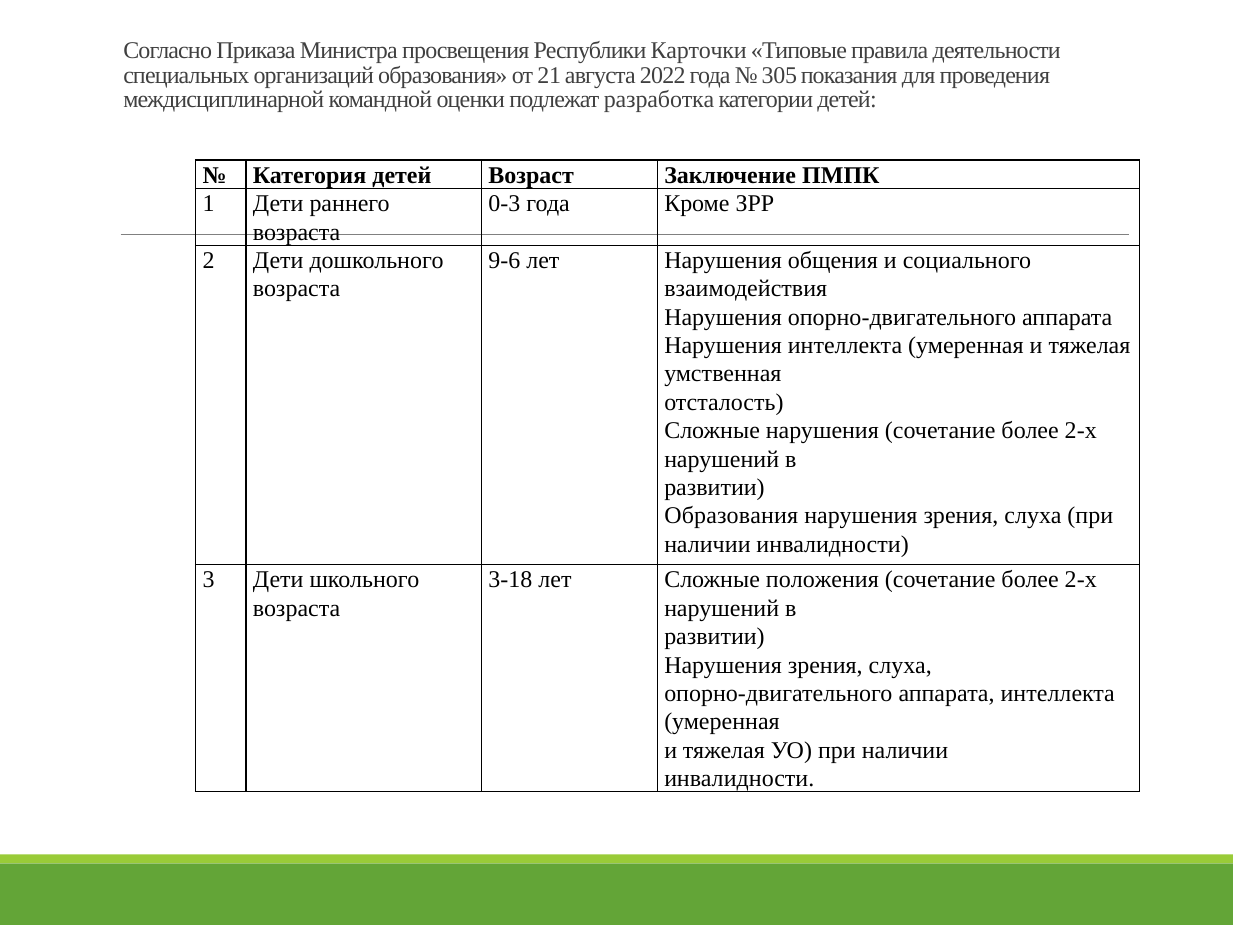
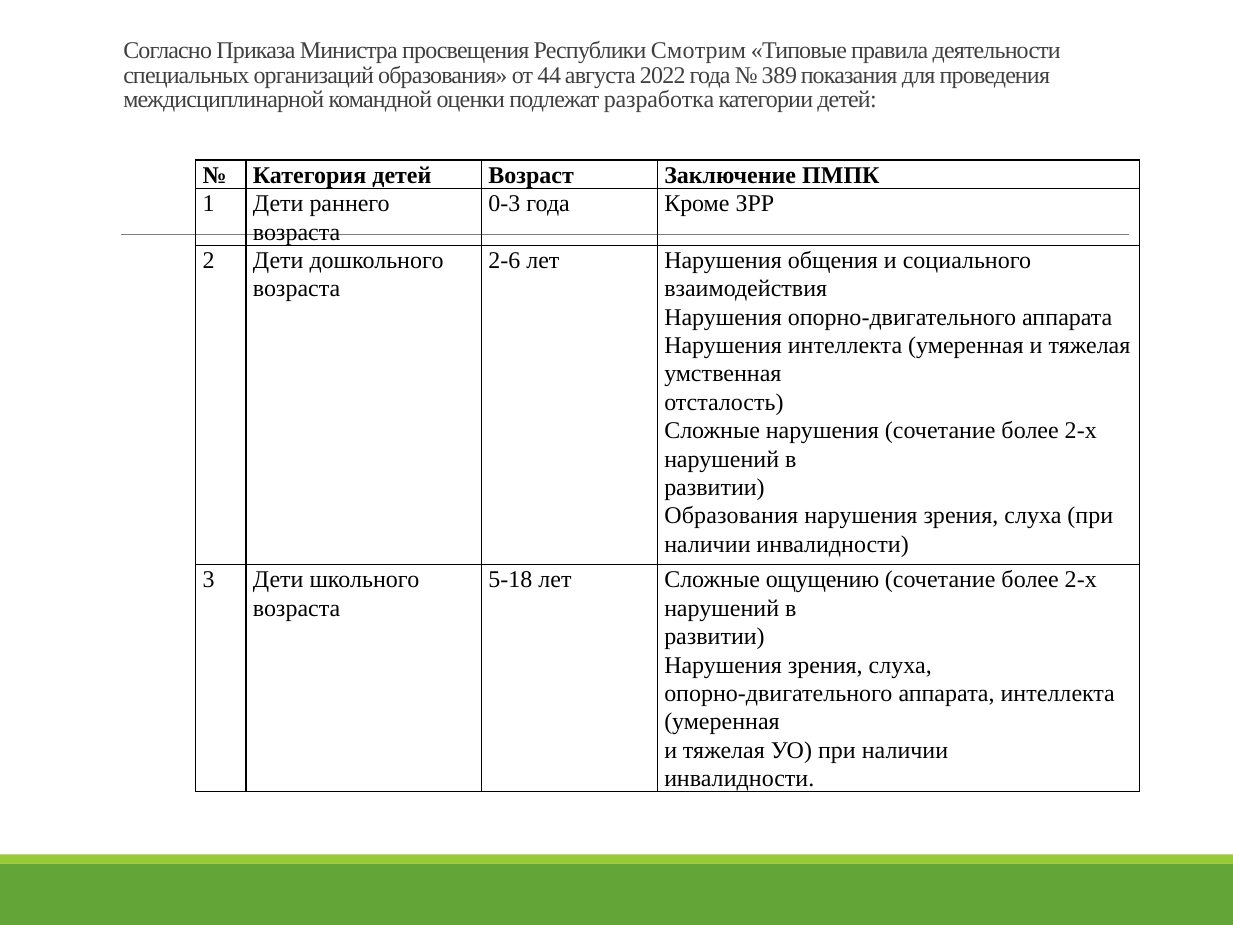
Карточки: Карточки -> Смотрим (698, 51)
21: 21 -> 44 (549, 75)
305: 305 -> 389 (779, 75)
9-6: 9-6 -> 2-6 (504, 261)
3-18: 3-18 -> 5-18 (510, 580)
положения: положения -> ощущению (823, 580)
